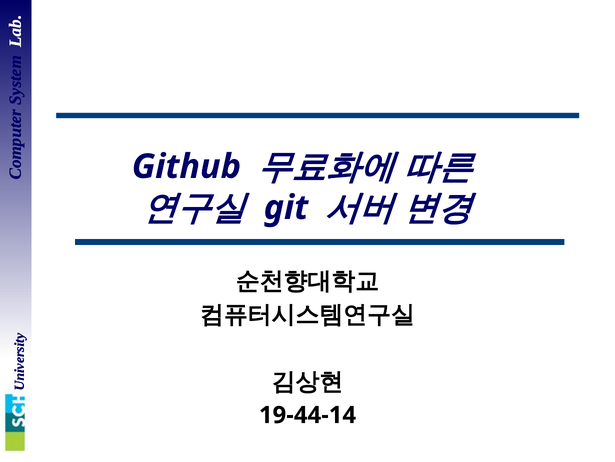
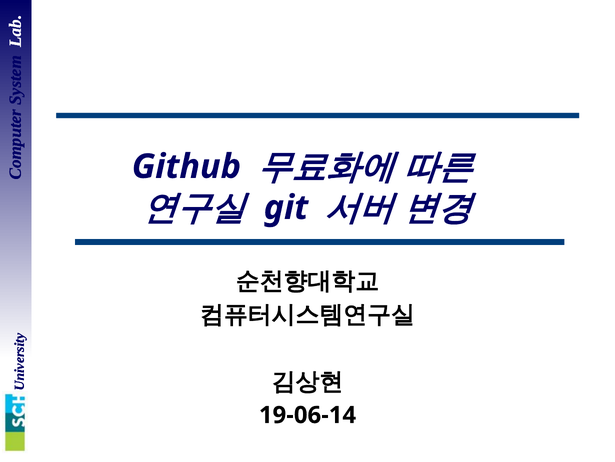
19-44-14: 19-44-14 -> 19-06-14 (308, 415)
